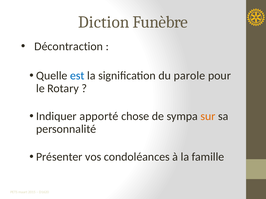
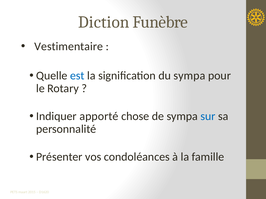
Décontraction: Décontraction -> Vestimentaire (69, 46)
du parole: parole -> sympa (189, 76)
sur colour: orange -> blue (208, 116)
